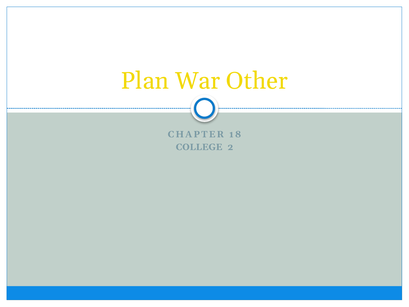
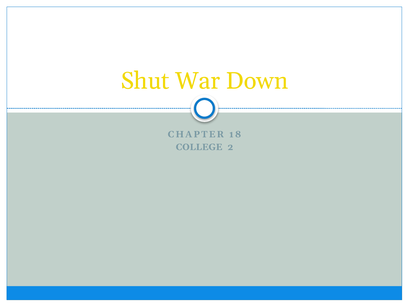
Plan: Plan -> Shut (145, 81)
Other: Other -> Down (257, 81)
